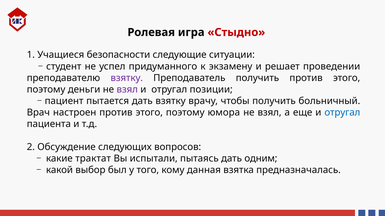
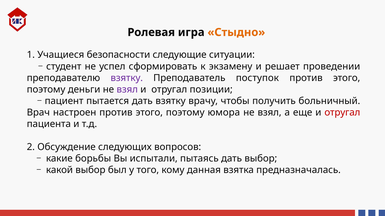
Стыдно colour: red -> orange (236, 32)
придуманного: придуманного -> сформировать (163, 67)
Преподаватель получить: получить -> поступок (257, 78)
отругал colour: blue -> red (342, 113)
трактат: трактат -> борьбы (93, 159)
дать одним: одним -> выбор (261, 159)
